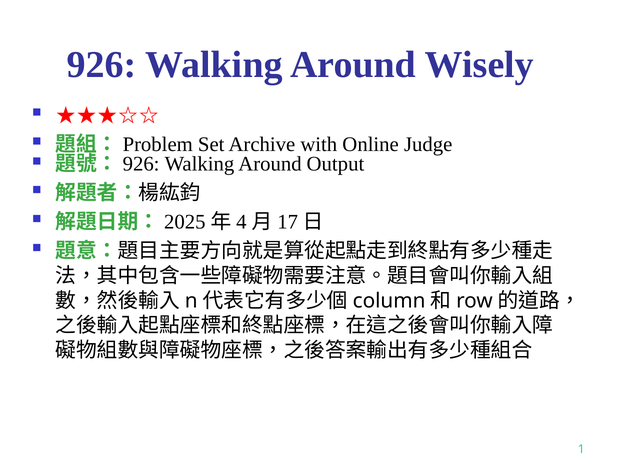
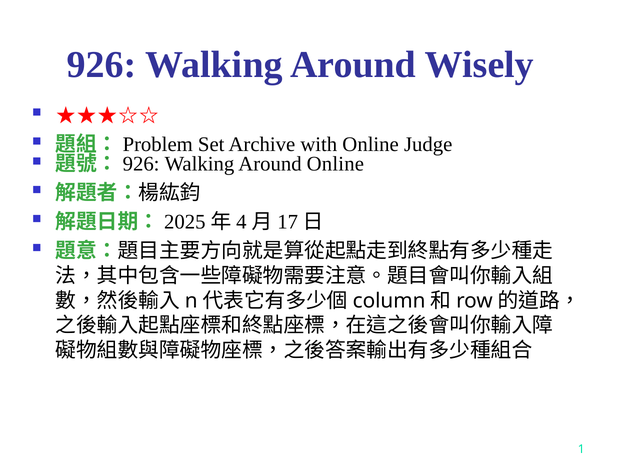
Around Output: Output -> Online (335, 164)
